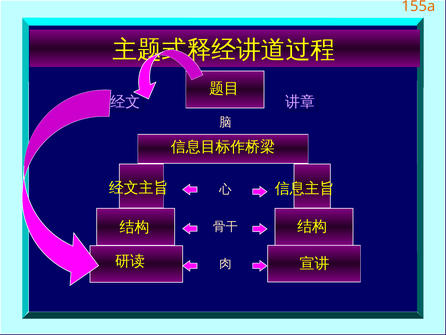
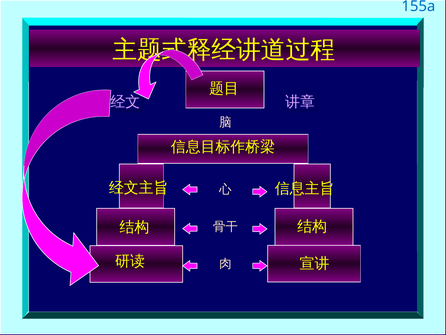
155a colour: orange -> blue (418, 6)
